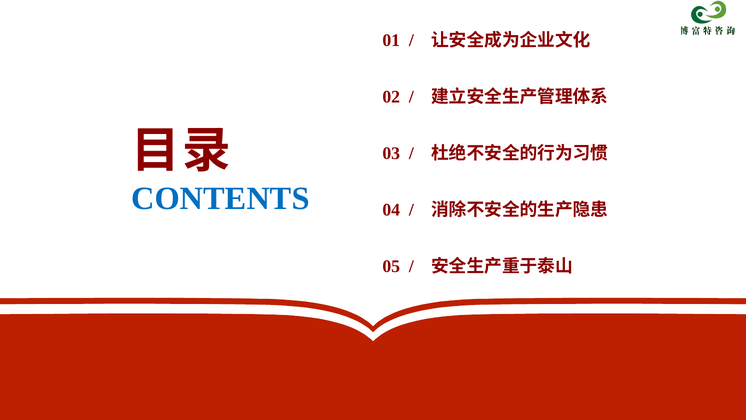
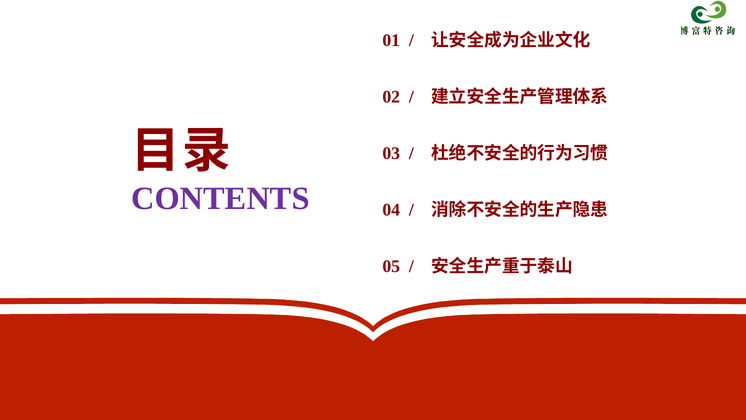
CONTENTS colour: blue -> purple (220, 199)
